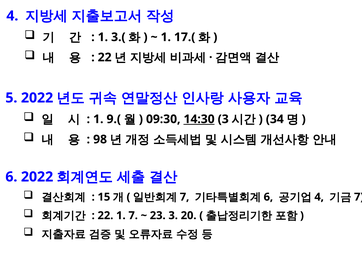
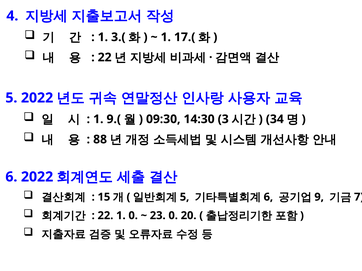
14:30 underline: present -> none (199, 119)
98: 98 -> 88 (100, 140)
7: 7 -> 5 (185, 197)
4: 4 -> 9 (319, 197)
1 7: 7 -> 0 (133, 216)
23 3: 3 -> 0 (173, 216)
